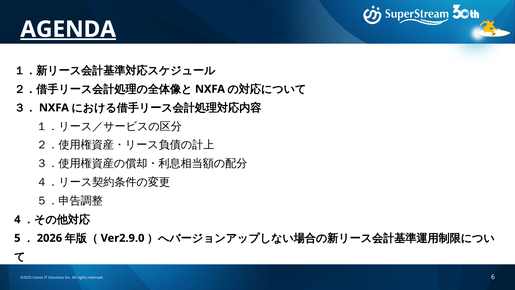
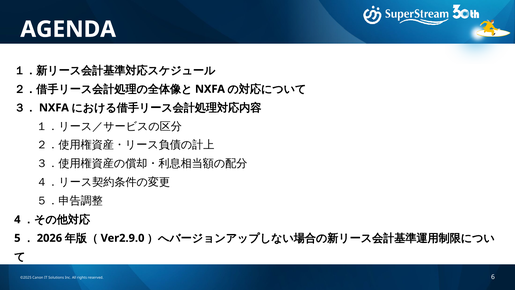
AGENDA underline: present -> none (68, 29)
